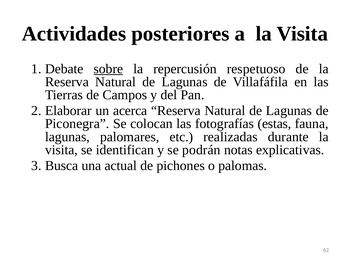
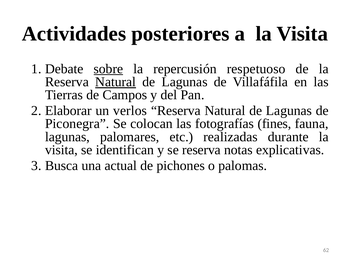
Natural underline: none -> present (116, 82)
acerca: acerca -> verlos (130, 111)
estas: estas -> fines (274, 124)
se podrán: podrán -> reserva (201, 150)
